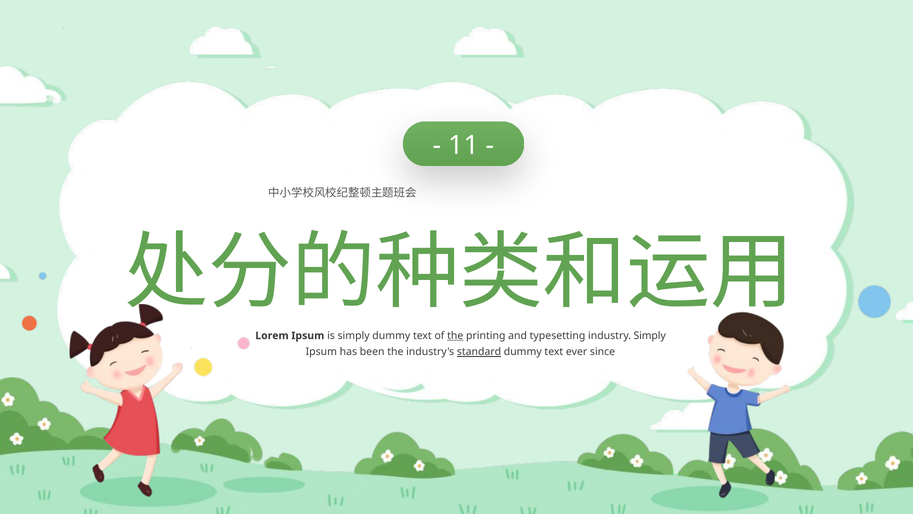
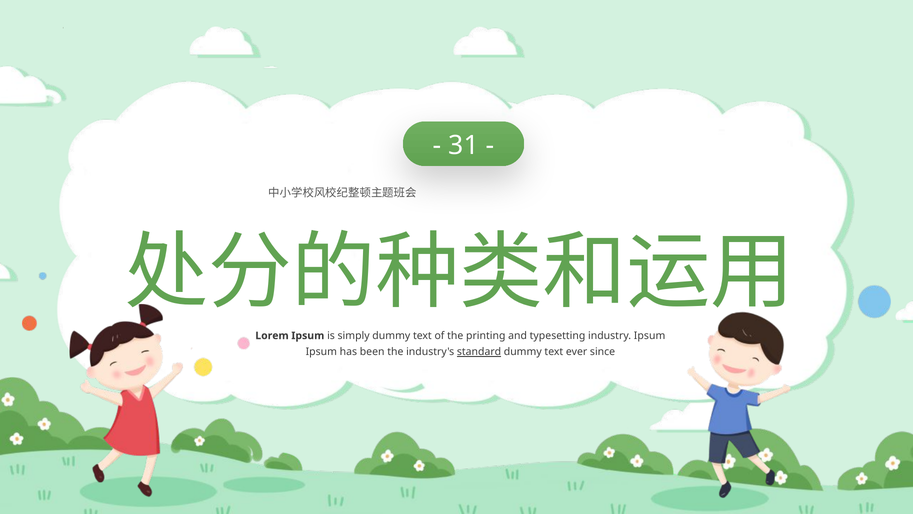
11: 11 -> 31 (464, 145)
the underline: present -> none (455, 335)
industry Simply: Simply -> Ipsum (650, 335)
